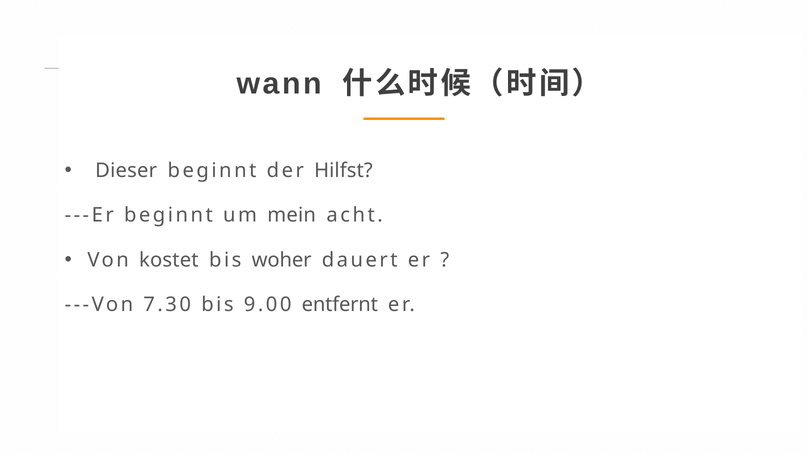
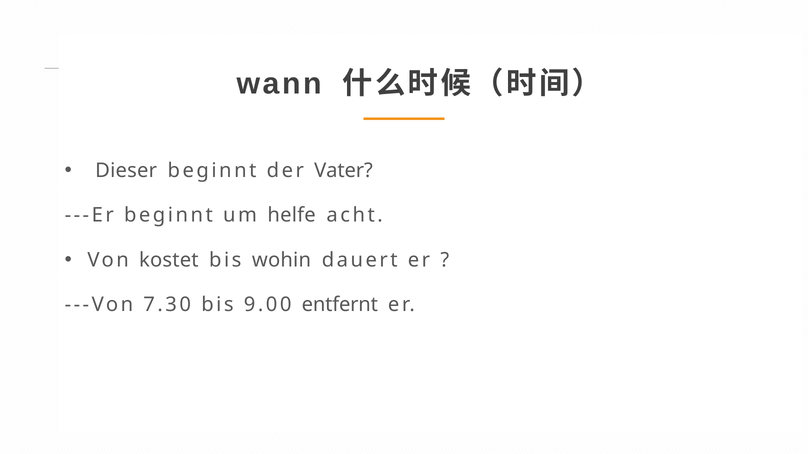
Hilfst: Hilfst -> Vater (344, 171)
mein: mein -> helfe (292, 216)
woher: woher -> wohin (281, 260)
